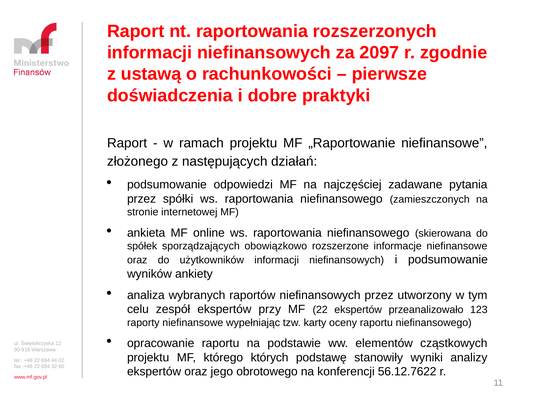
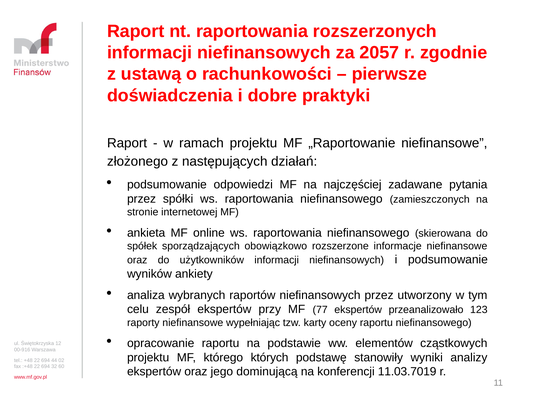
2097: 2097 -> 2057 (379, 53)
MF 22: 22 -> 77 (320, 310)
obrotowego: obrotowego -> dominującą (267, 372)
56.12.7622: 56.12.7622 -> 11.03.7019 (407, 372)
